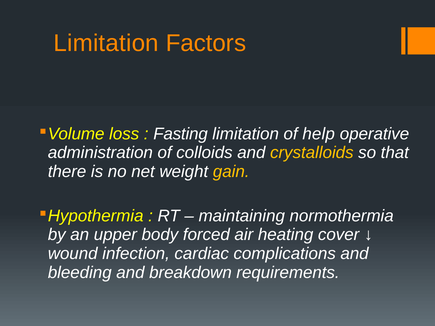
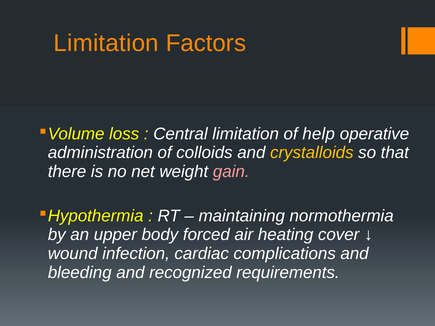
Fasting: Fasting -> Central (180, 134)
gain colour: yellow -> pink (231, 172)
breakdown: breakdown -> recognized (190, 273)
